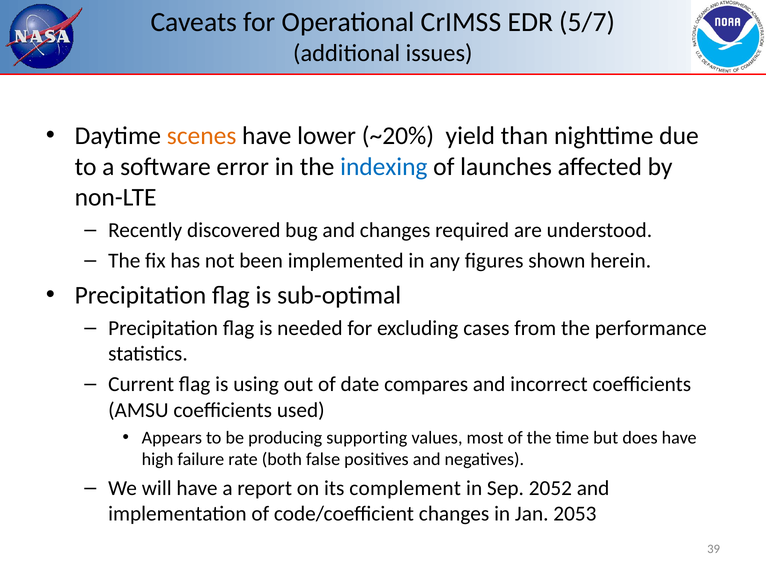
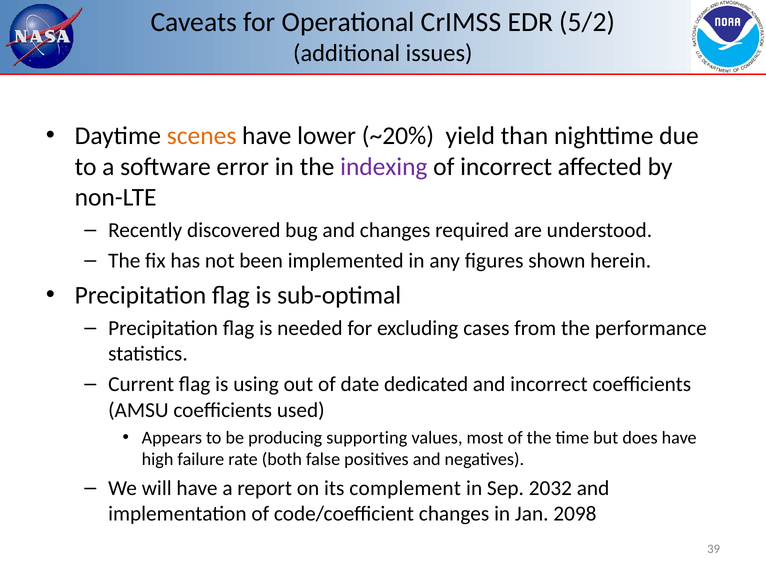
5/7: 5/7 -> 5/2 (587, 22)
indexing colour: blue -> purple (384, 166)
of launches: launches -> incorrect (506, 166)
compares: compares -> dedicated (426, 384)
2052: 2052 -> 2032 (550, 488)
2053: 2053 -> 2098 (575, 513)
